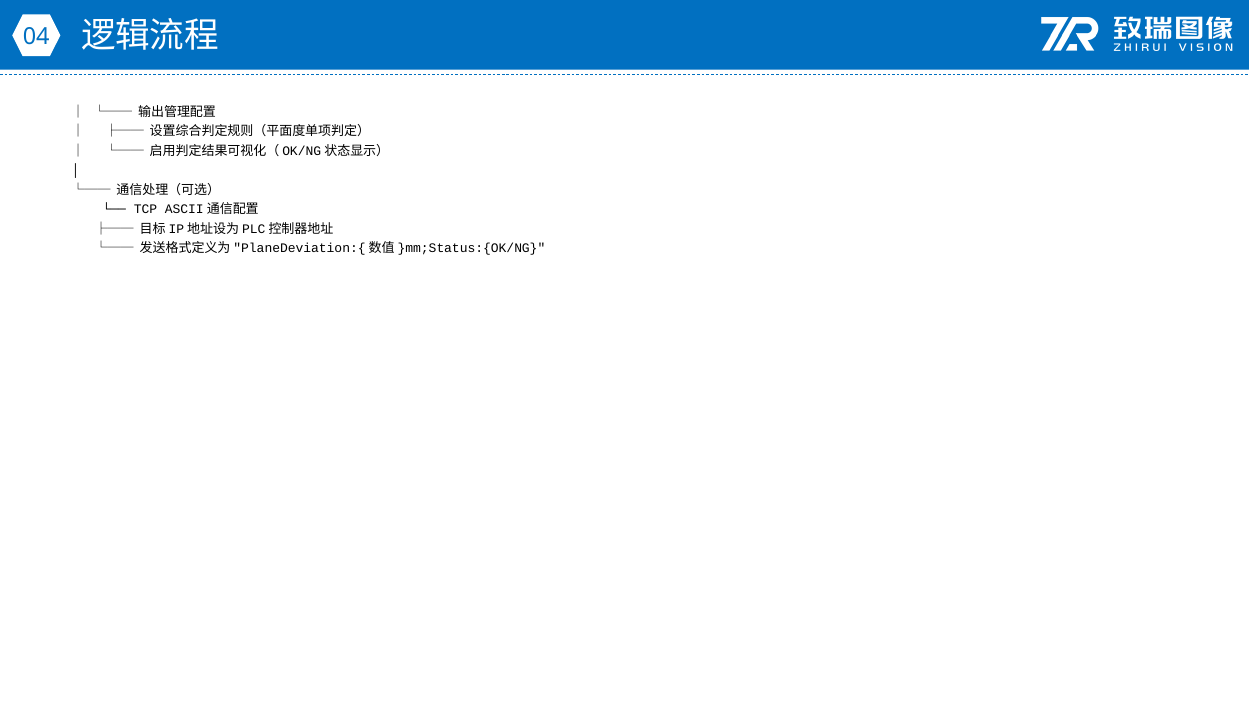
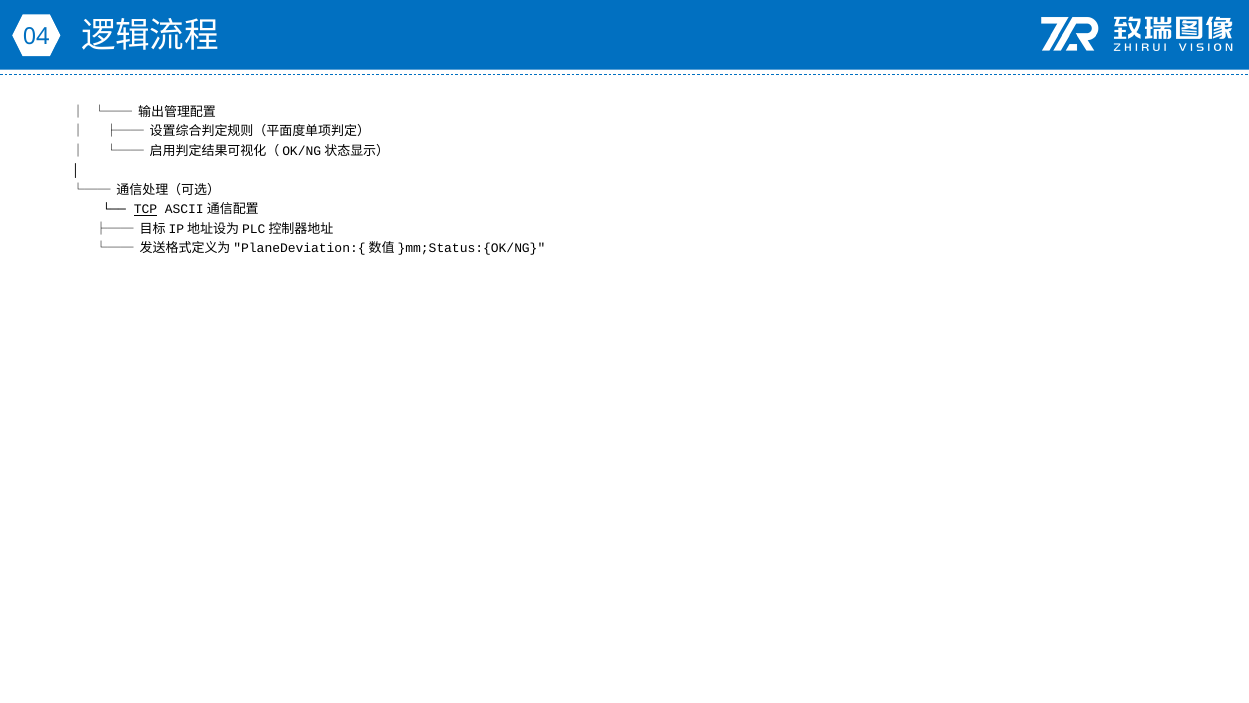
TCP underline: none -> present (145, 209)
